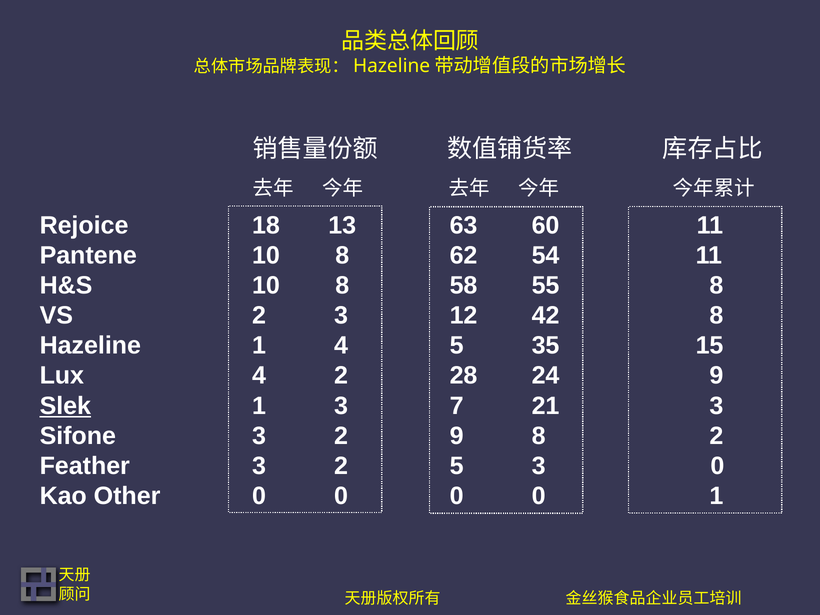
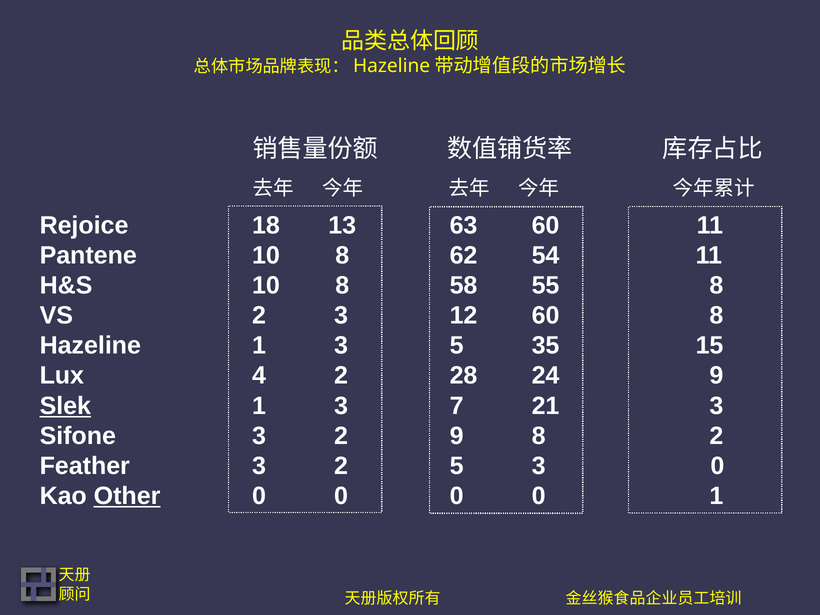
12 42: 42 -> 60 (546, 316)
Hazeline 1 4: 4 -> 3 (341, 346)
Other underline: none -> present (127, 496)
